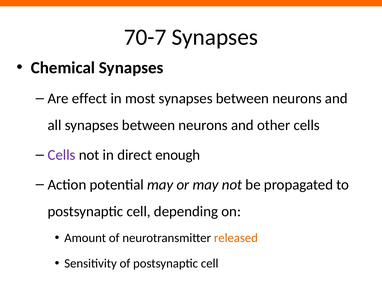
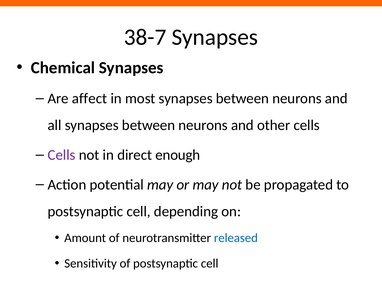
70-7: 70-7 -> 38-7 (145, 37)
effect: effect -> affect (89, 98)
released colour: orange -> blue (236, 238)
